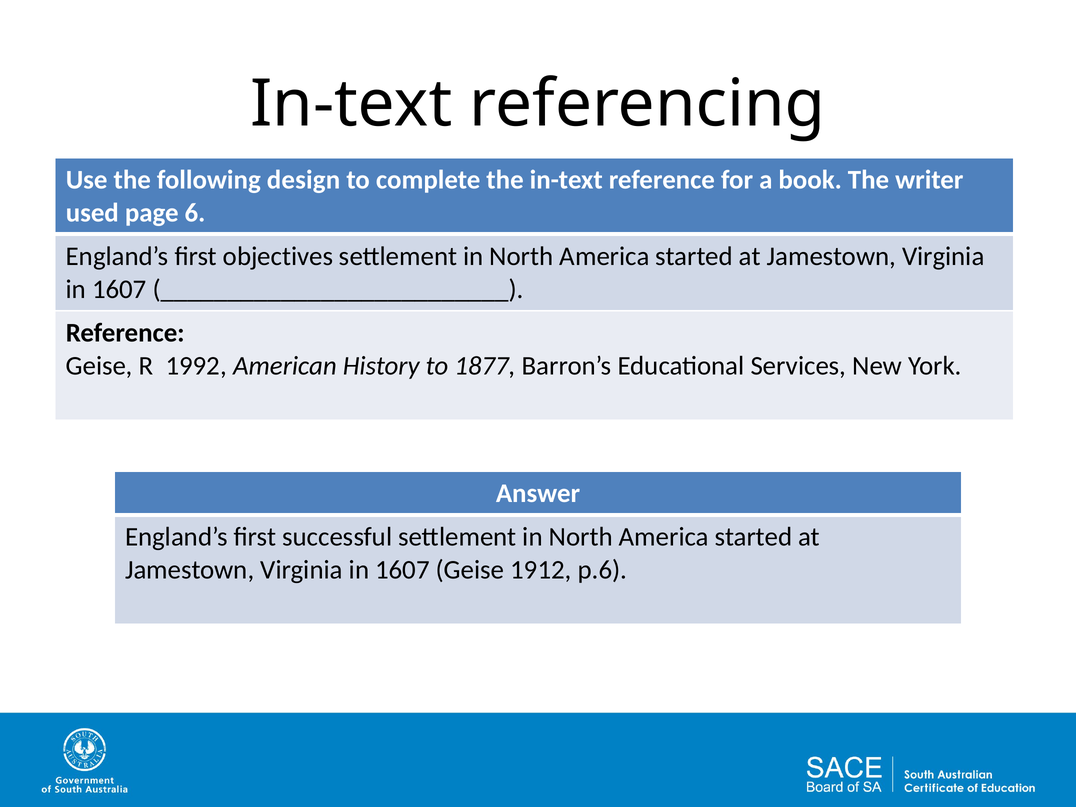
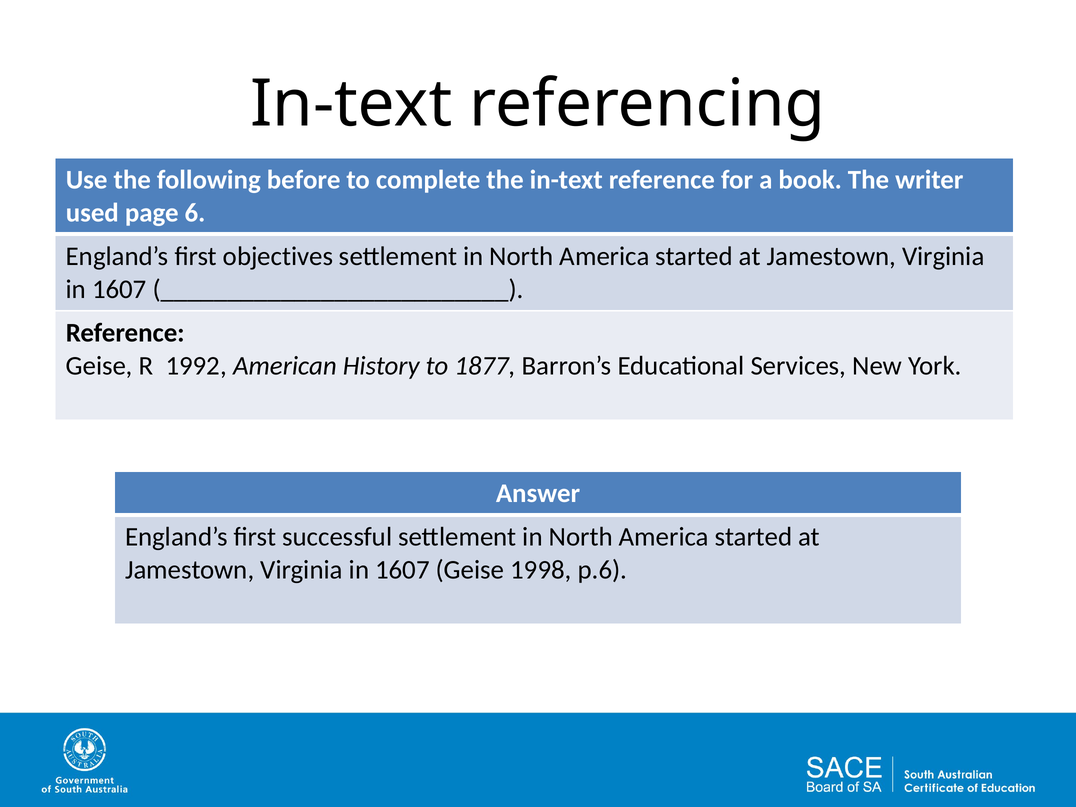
design: design -> before (304, 180)
1912: 1912 -> 1998 (541, 570)
